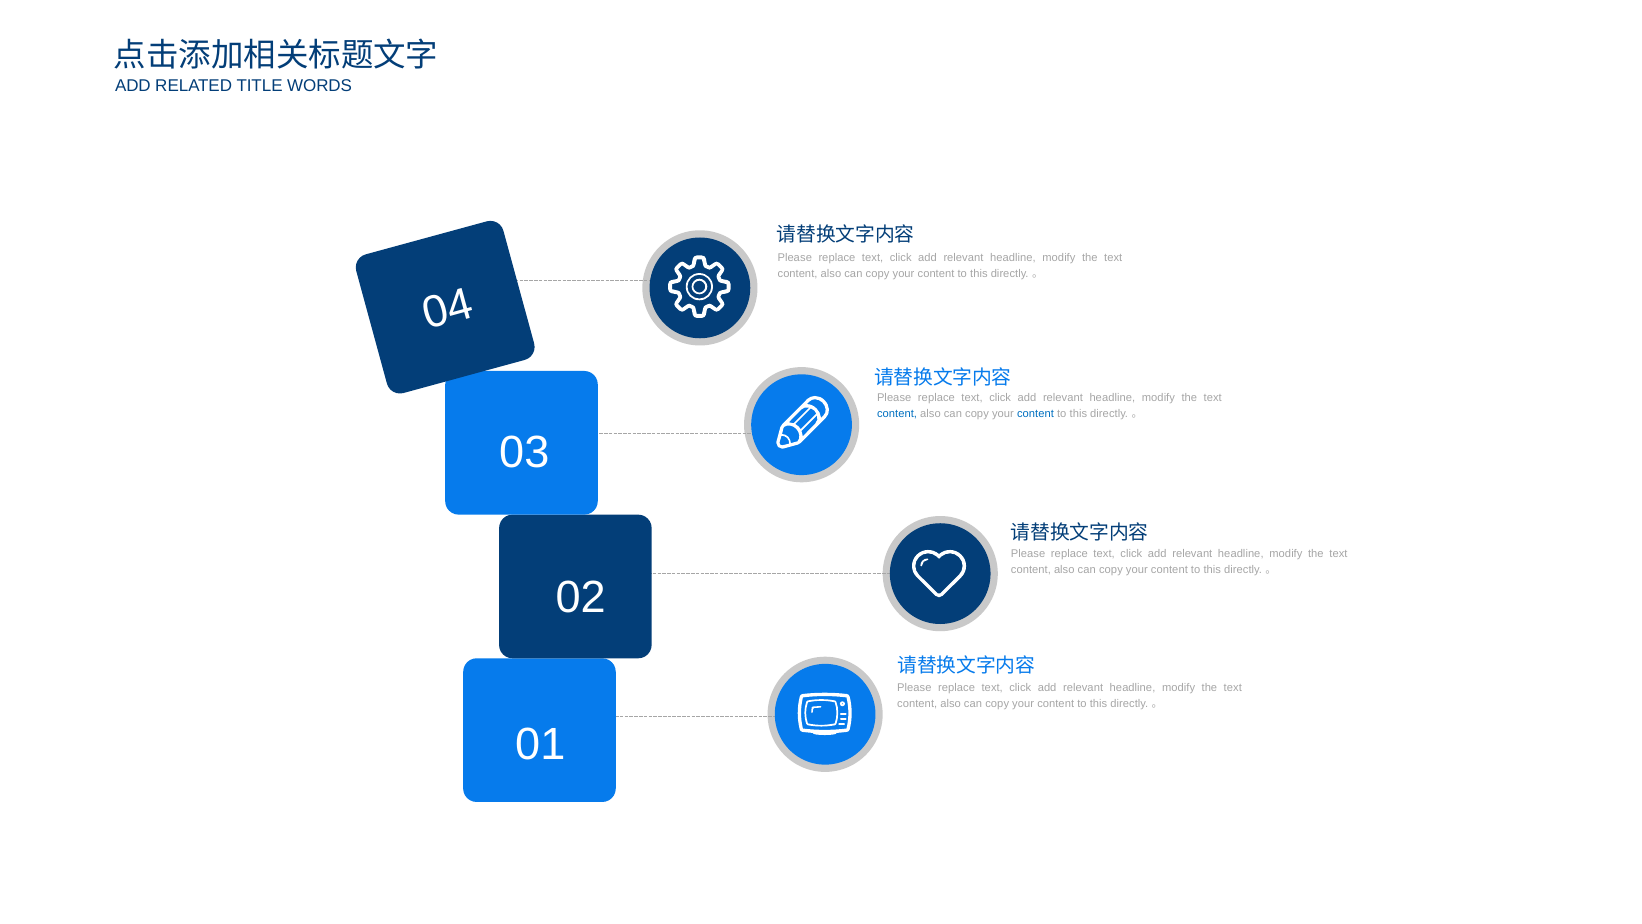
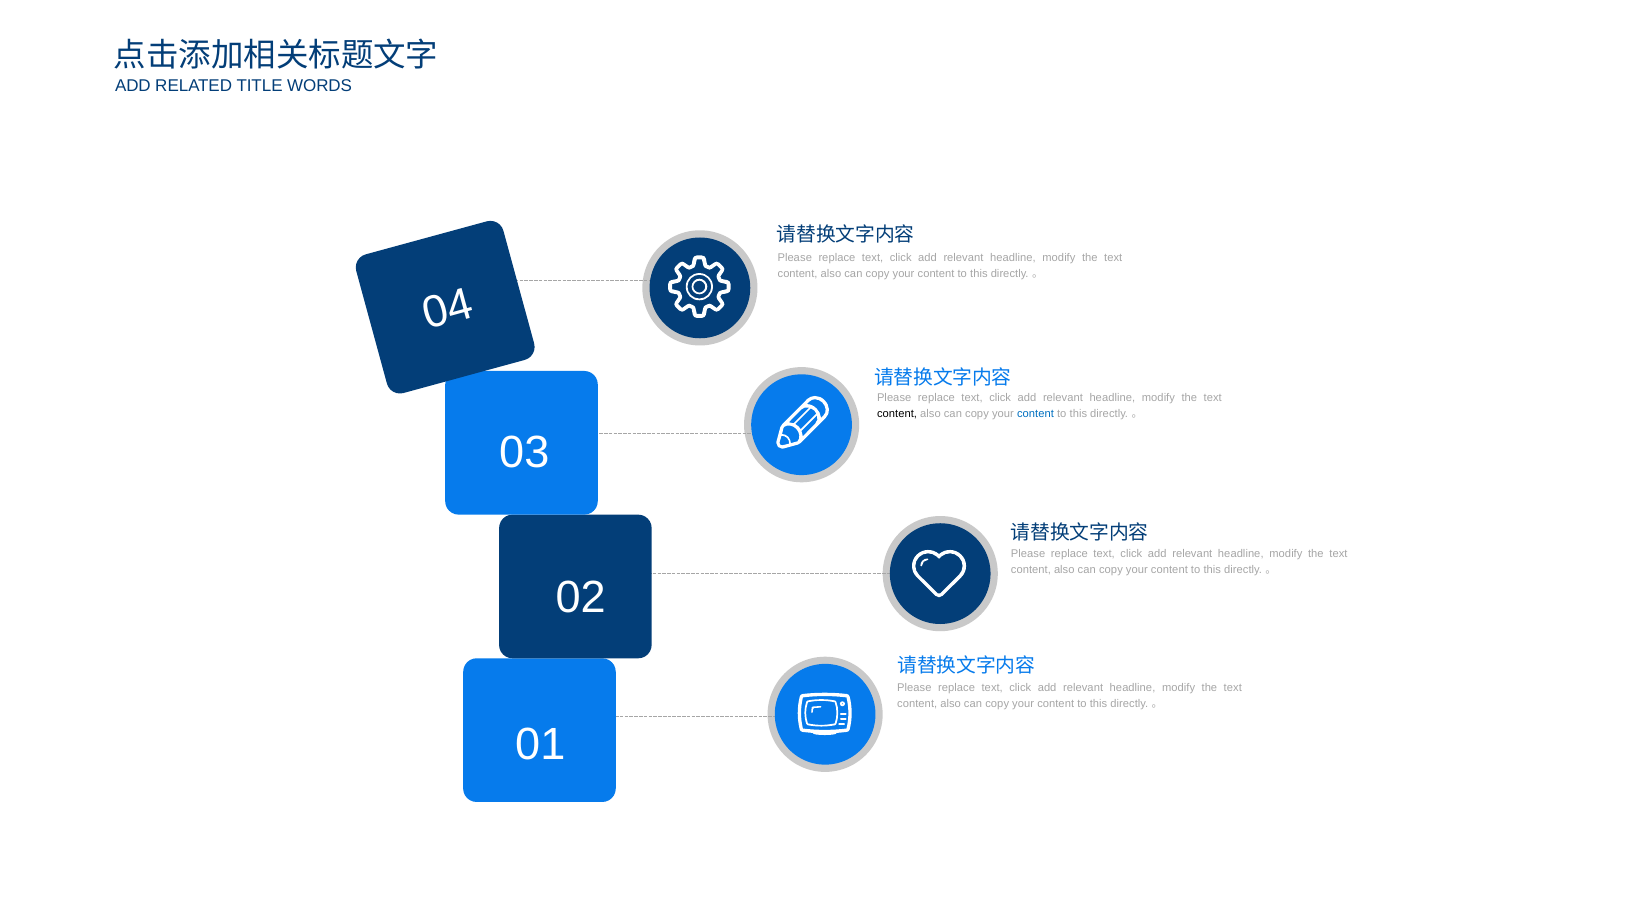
content colour: blue -> black (897, 414)
